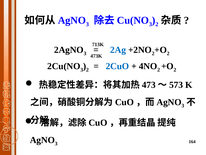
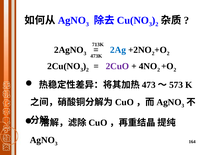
2CuO colour: blue -> purple (117, 66)
